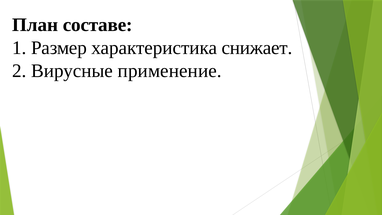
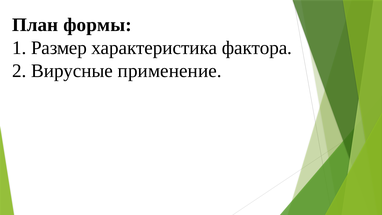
составе: составе -> формы (98, 25)
снижает: снижает -> фактора (257, 48)
